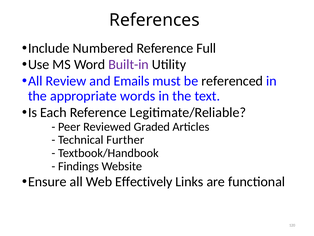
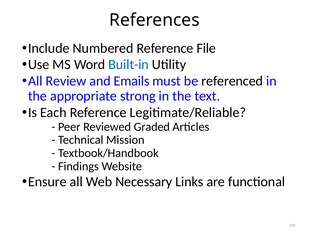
Full: Full -> File (206, 48)
Built-in colour: purple -> blue (129, 64)
words: words -> strong (138, 96)
Further: Further -> Mission (125, 140)
Effectively: Effectively -> Necessary (144, 181)
